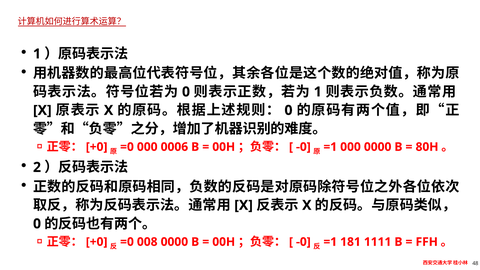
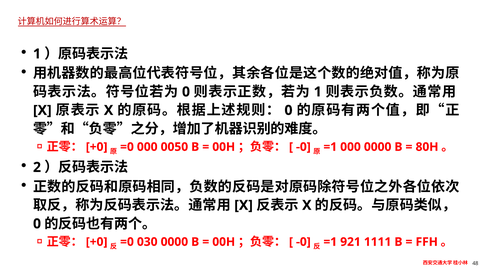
0006: 0006 -> 0050 (174, 147)
008: 008 -> 030 (147, 242)
181: 181 -> 921 (350, 242)
